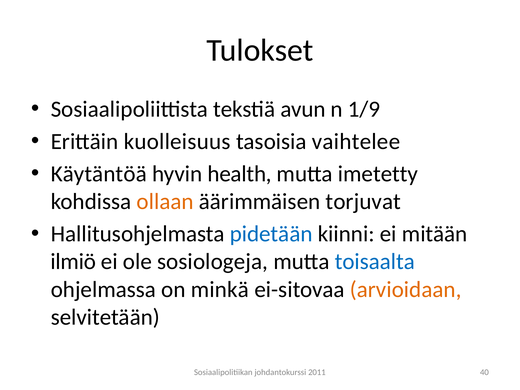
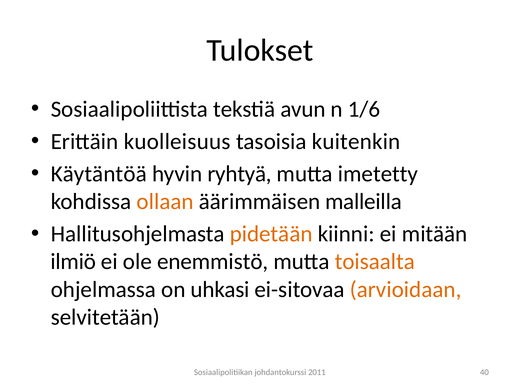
1/9: 1/9 -> 1/6 (364, 109)
vaihtelee: vaihtelee -> kuitenkin (356, 141)
health: health -> ryhtyä (240, 174)
torjuvat: torjuvat -> malleilla (363, 202)
pidetään colour: blue -> orange (271, 234)
sosiologeja: sosiologeja -> enemmistö (213, 262)
toisaalta colour: blue -> orange (375, 262)
minkä: minkä -> uhkasi (220, 289)
